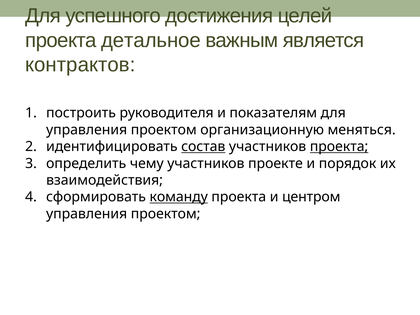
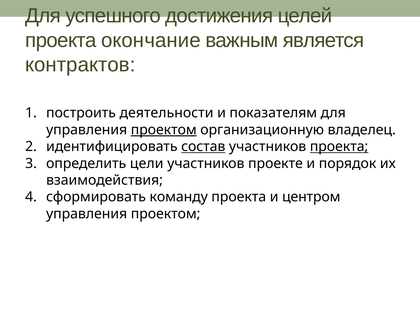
детальное: детальное -> окончание (151, 40)
руководителя: руководителя -> деятельности (167, 113)
проектом underline: none -> present (164, 130)
меняться: меняться -> владелец (362, 130)
чему: чему -> цели (147, 163)
команду underline: present -> none (179, 197)
